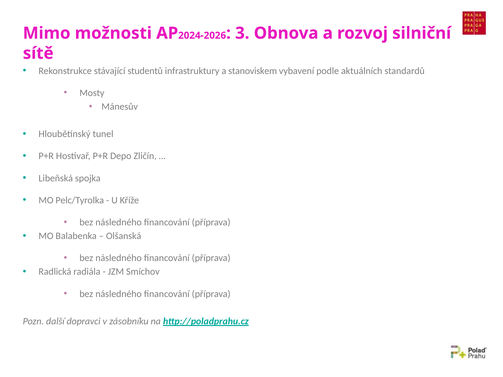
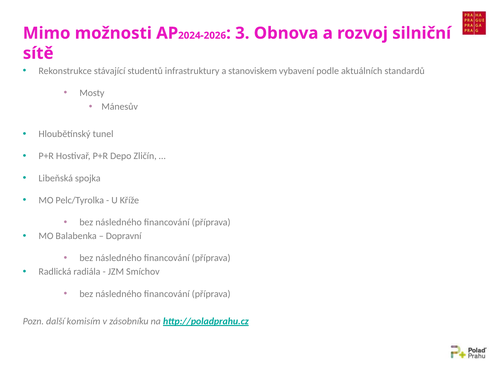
Olšanská: Olšanská -> Dopravní (124, 236)
dopravci: dopravci -> komisím (84, 321)
